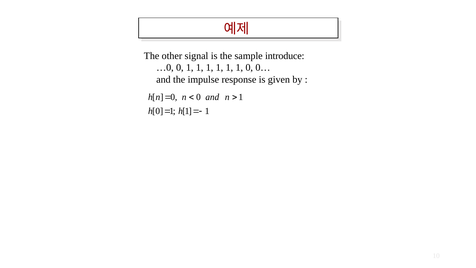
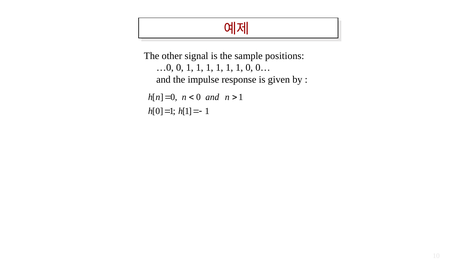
introduce: introduce -> positions (285, 56)
